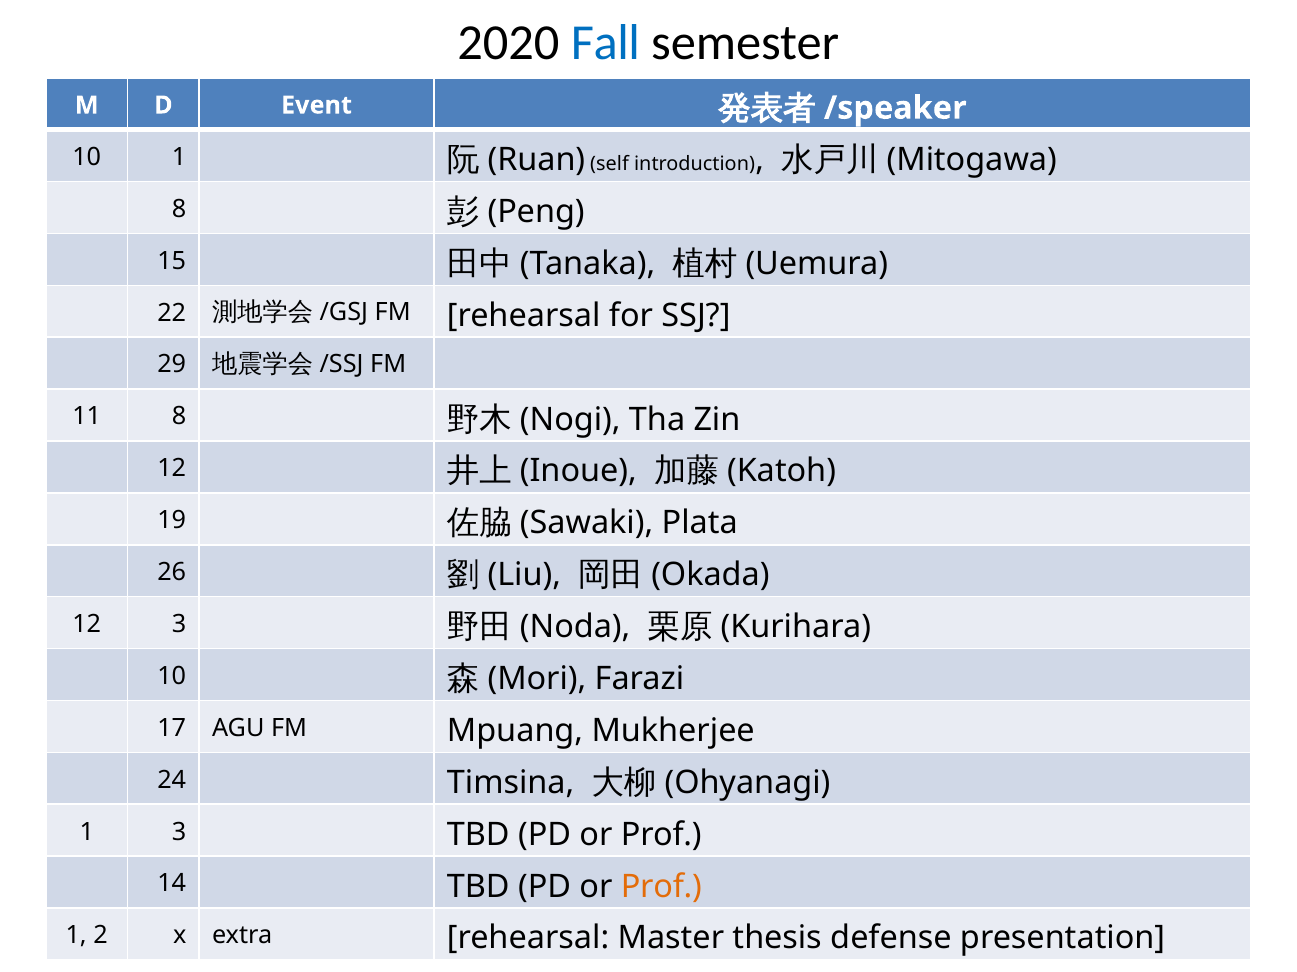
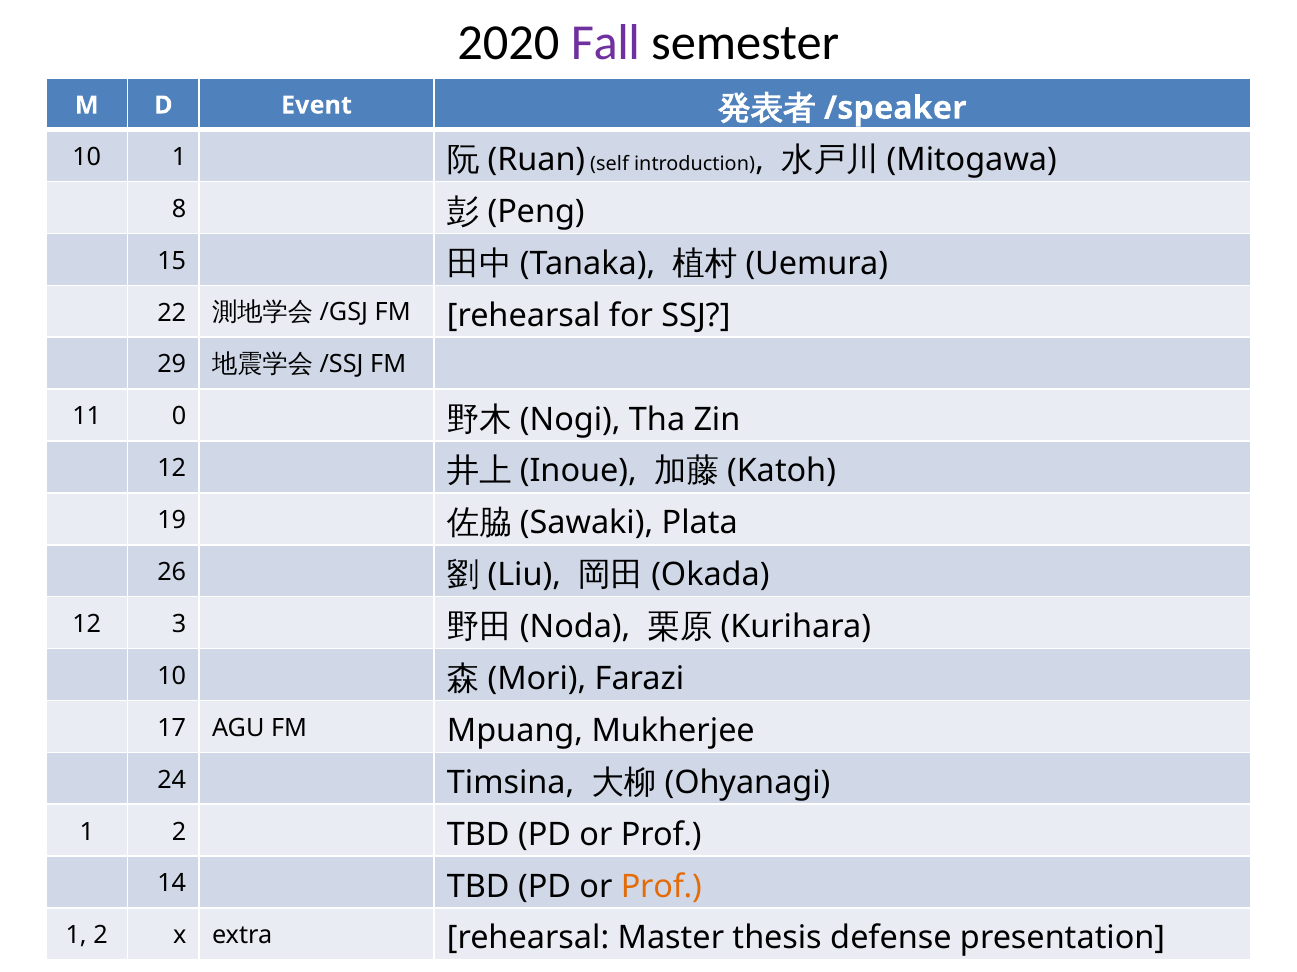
Fall colour: blue -> purple (605, 43)
11 8: 8 -> 0 (179, 417)
3: 3 -> 2 (179, 832)
